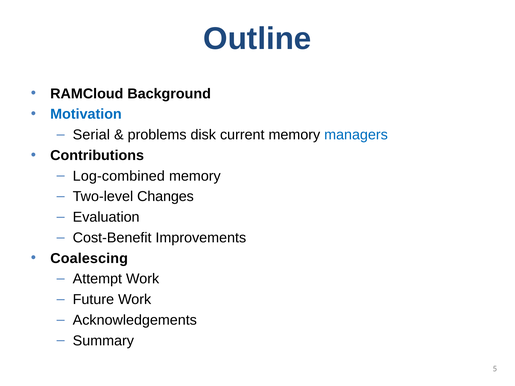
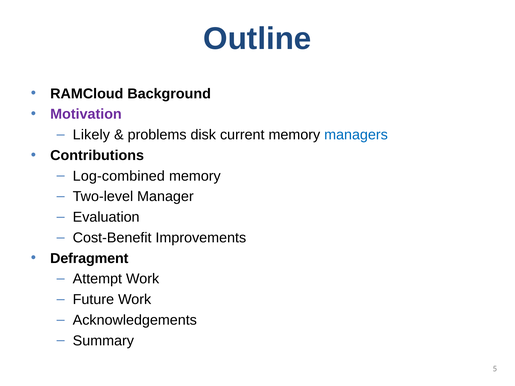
Motivation colour: blue -> purple (86, 114)
Serial: Serial -> Likely (91, 135)
Changes: Changes -> Manager (165, 197)
Coalescing: Coalescing -> Defragment (89, 259)
